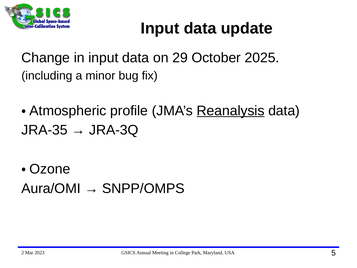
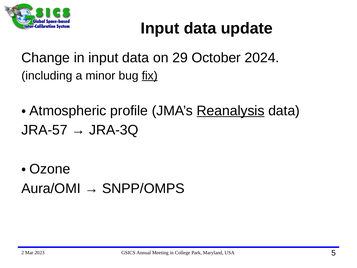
2025: 2025 -> 2024 (262, 58)
fix underline: none -> present (150, 76)
JRA-35: JRA-35 -> JRA-57 (45, 130)
